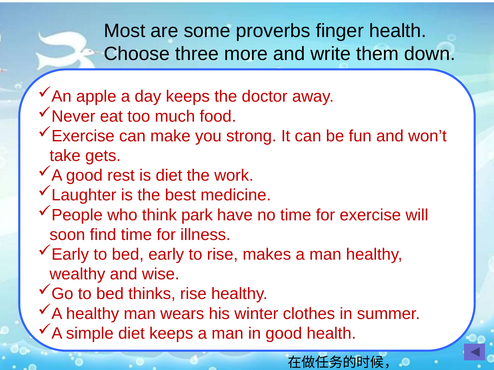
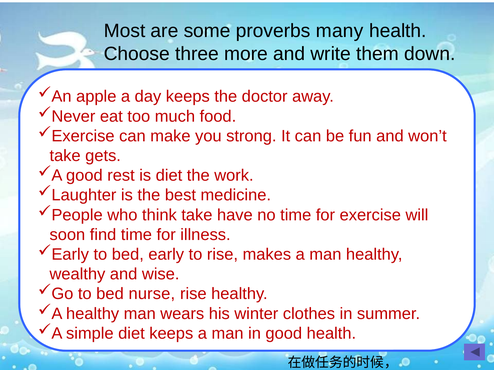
finger: finger -> many (340, 31)
think park: park -> take (197, 215)
thinks: thinks -> nurse (152, 294)
